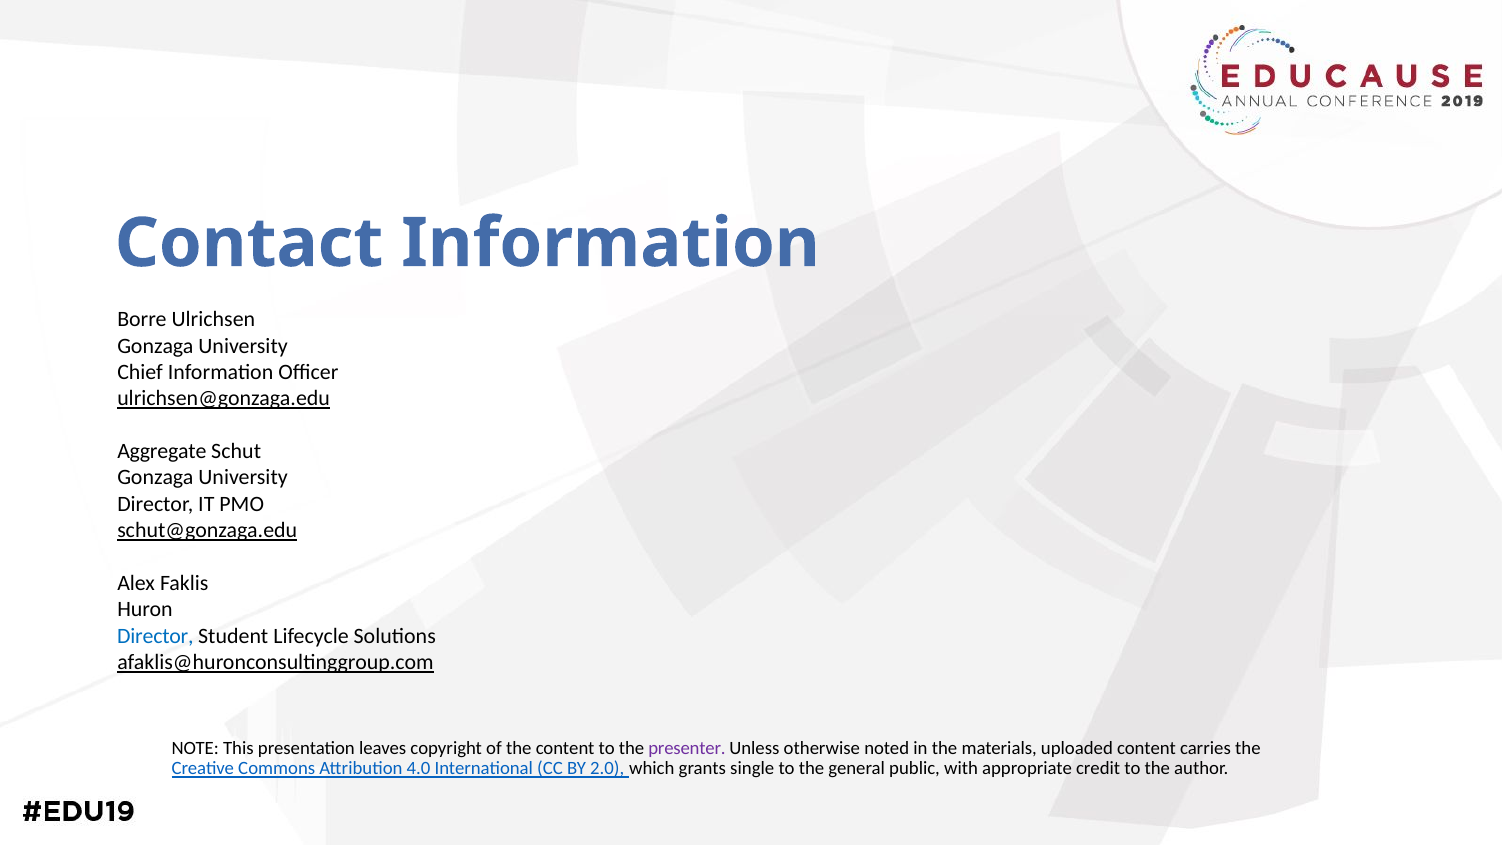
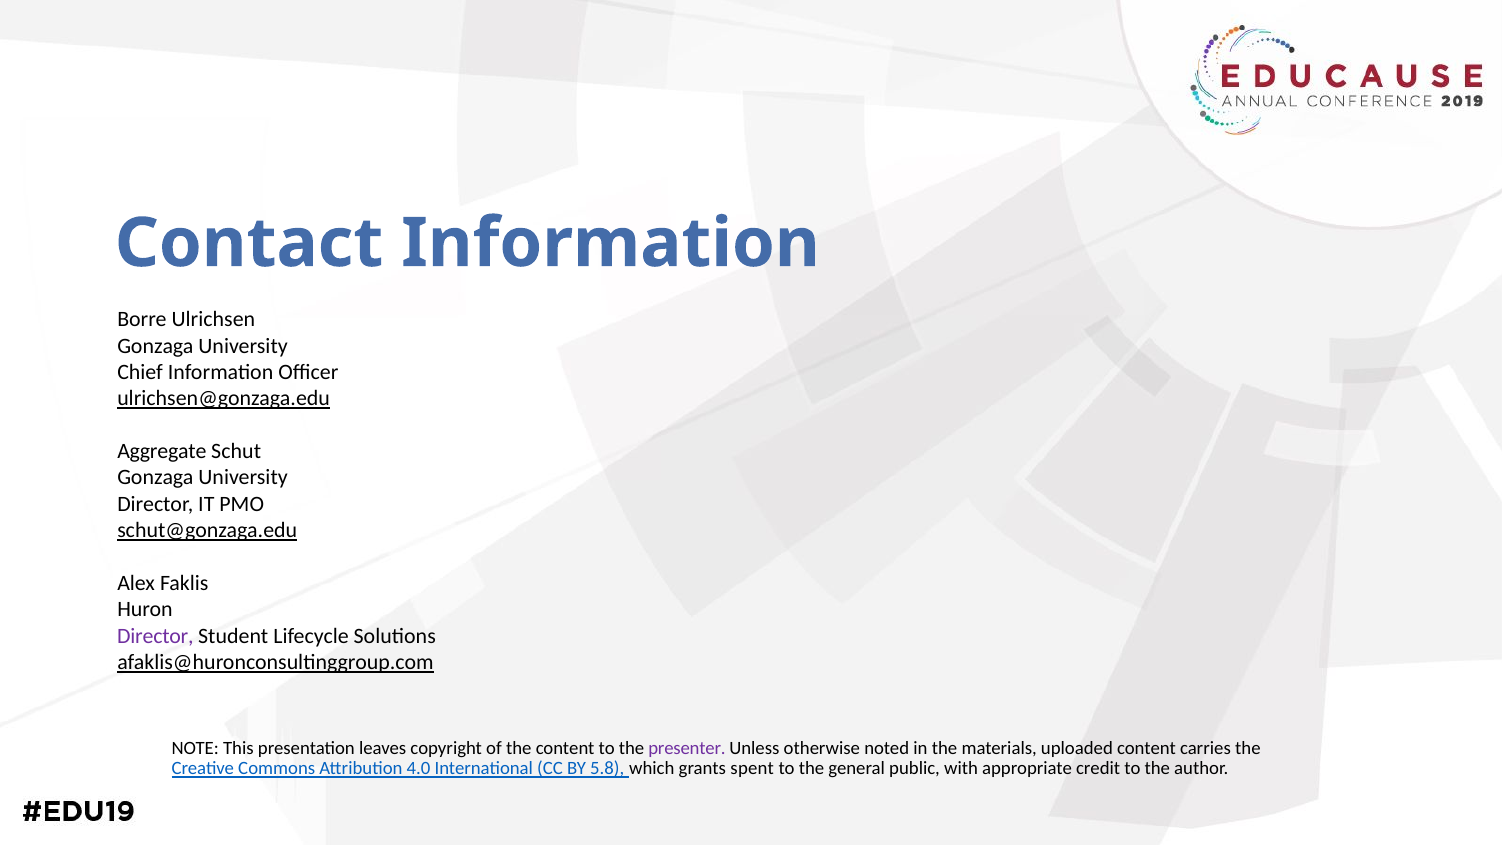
Director colour: blue -> purple (155, 636)
2.0: 2.0 -> 5.8 (607, 768)
single: single -> spent (752, 768)
